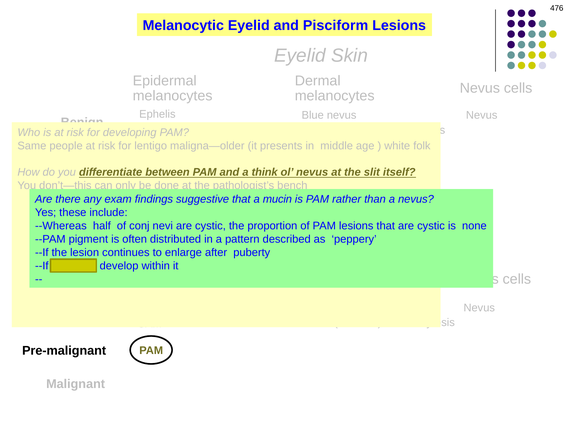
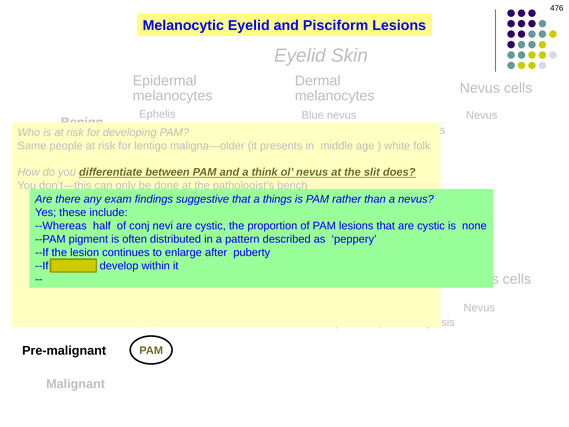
itself: itself -> does (399, 172)
mucin: mucin -> things (277, 199)
